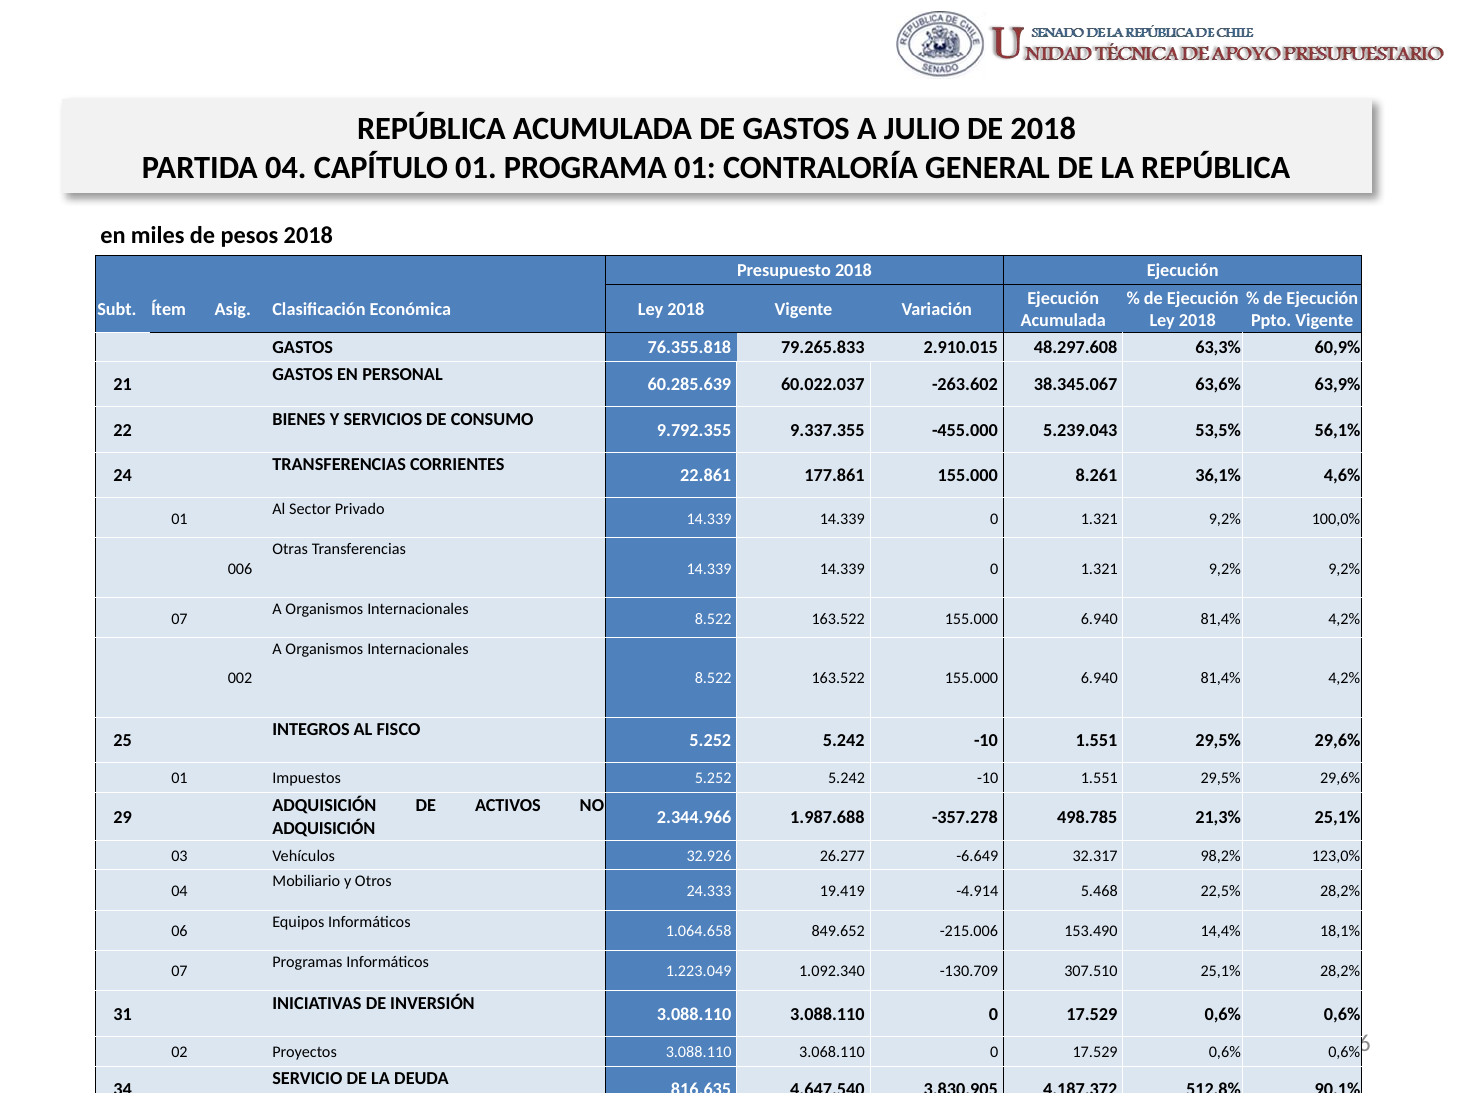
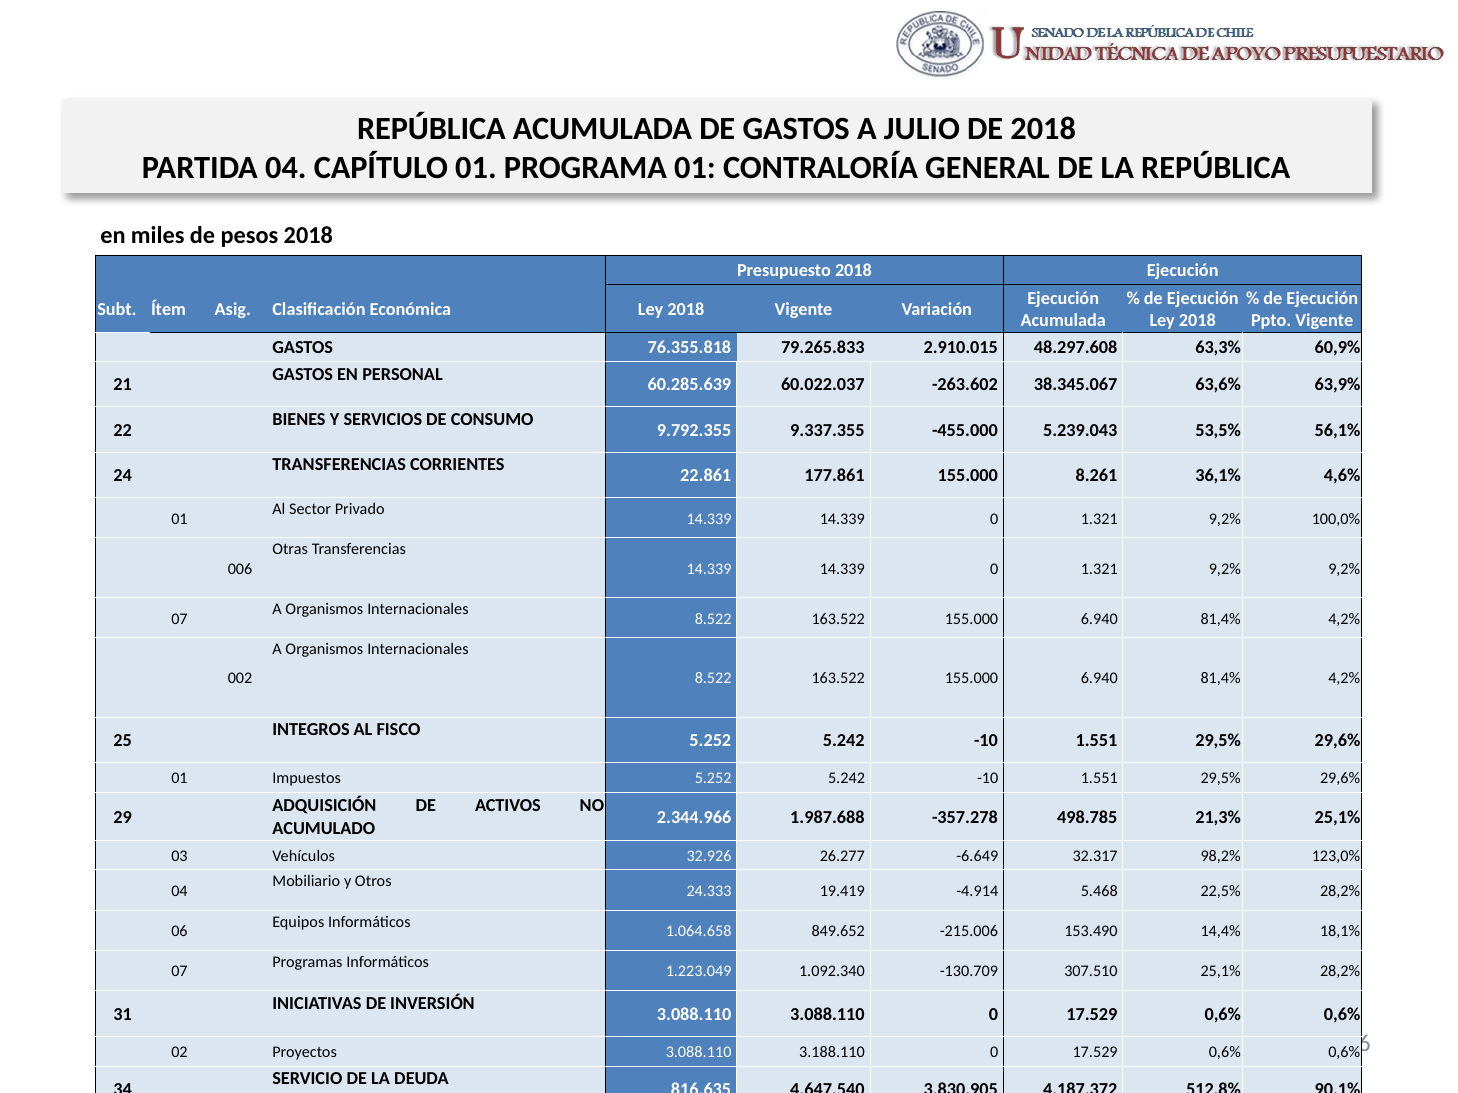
ADQUISICIÓN: ADQUISICIÓN -> ACUMULADO (324, 828)
3.068.110: 3.068.110 -> 3.188.110 (832, 1053)
